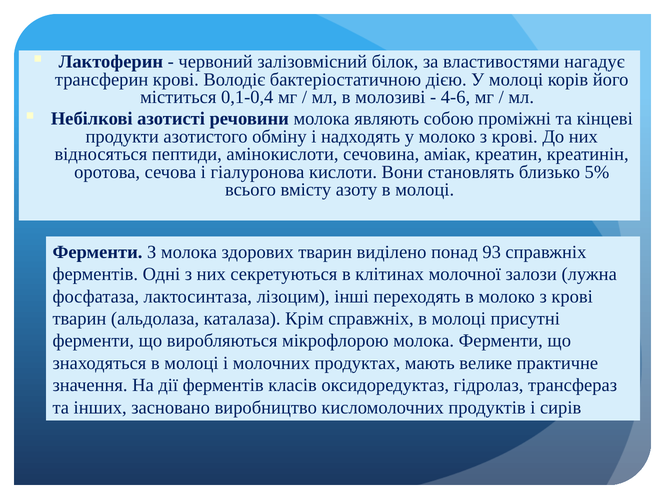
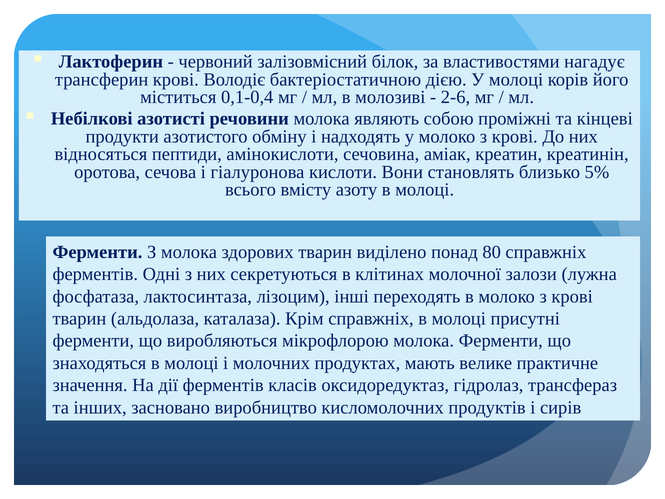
4-6: 4-6 -> 2-6 (455, 97)
93: 93 -> 80 (492, 252)
